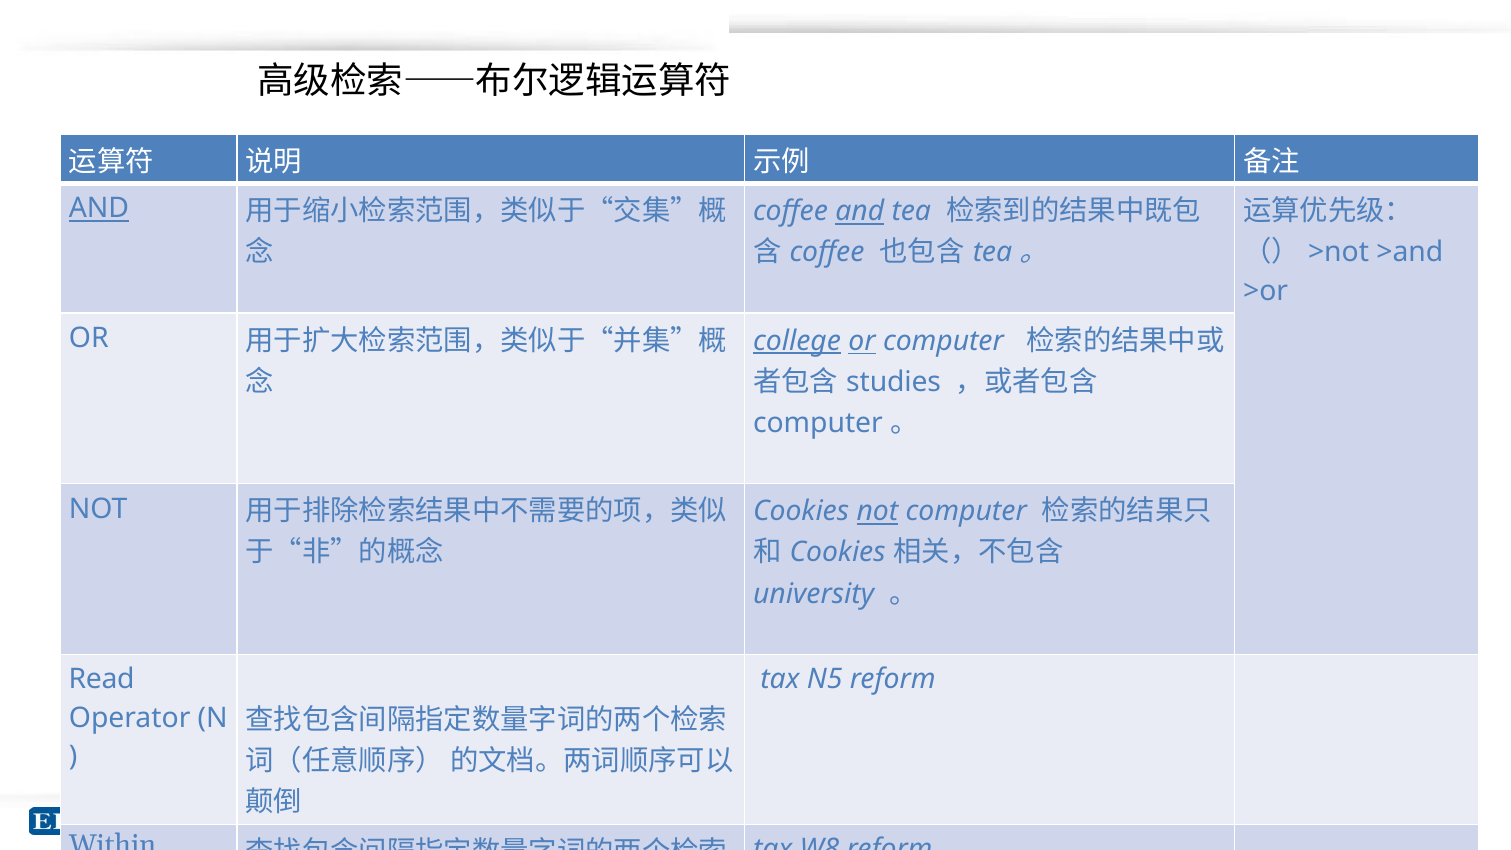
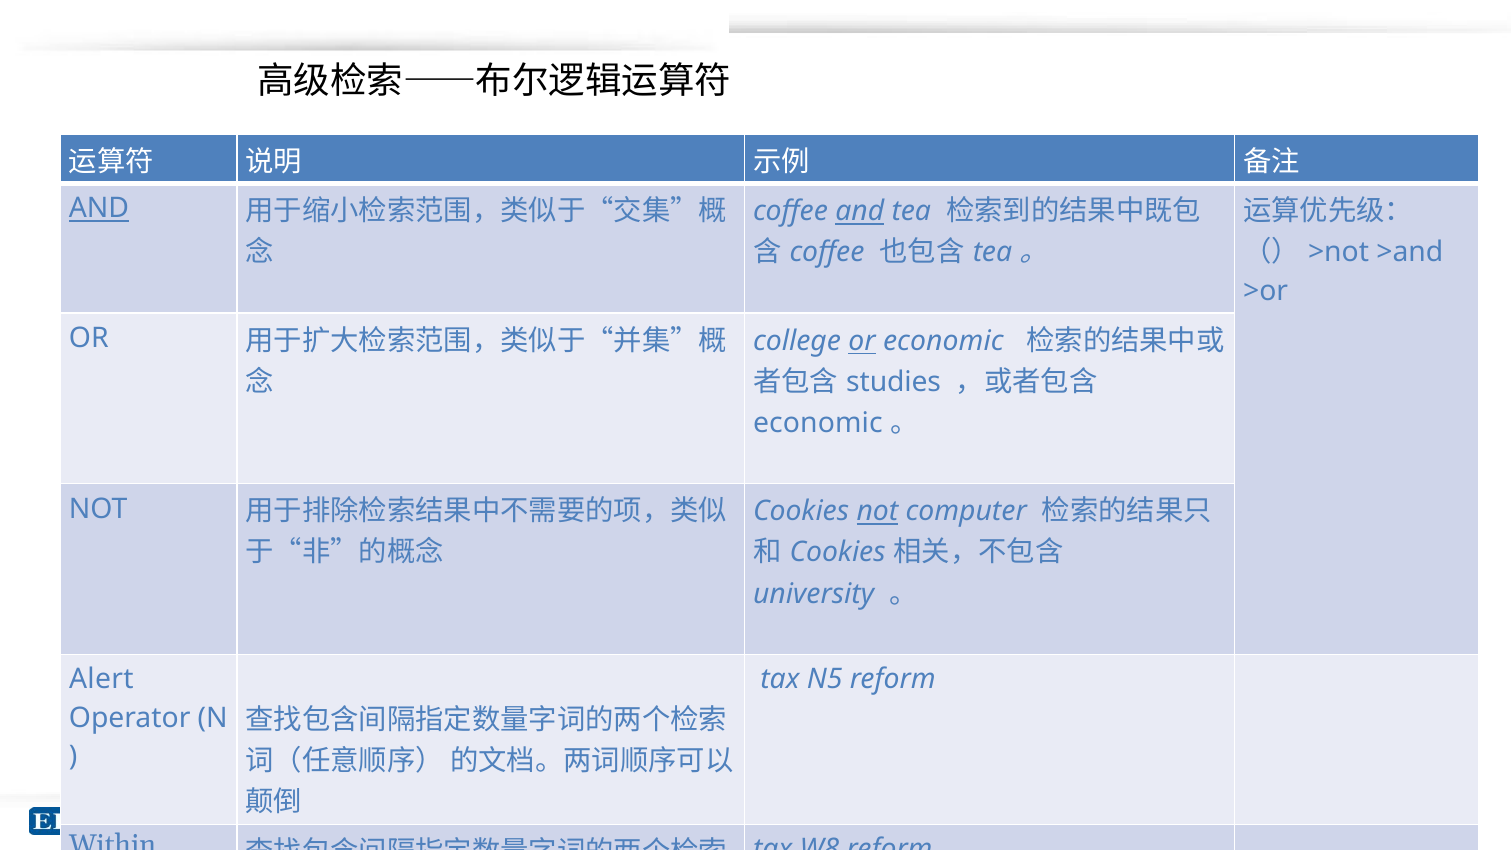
college underline: present -> none (797, 341)
or computer: computer -> economic (943, 341)
computer: computer -> economic (818, 423)
Read: Read -> Alert (101, 679)
